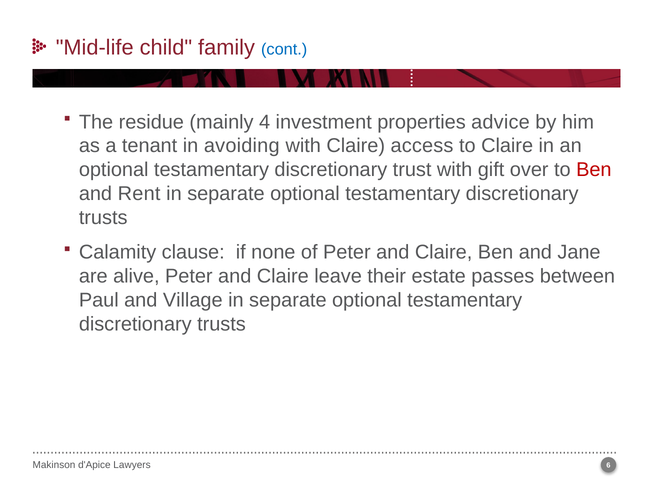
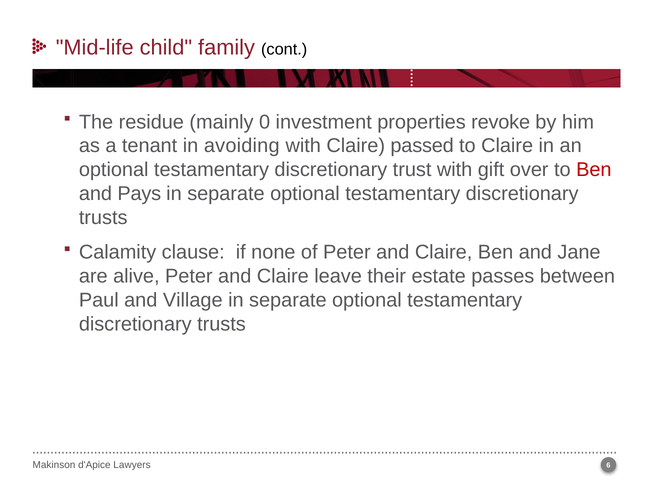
cont colour: blue -> black (284, 50)
4: 4 -> 0 (265, 122)
advice: advice -> revoke (501, 122)
access: access -> passed (422, 146)
Rent: Rent -> Pays (139, 194)
